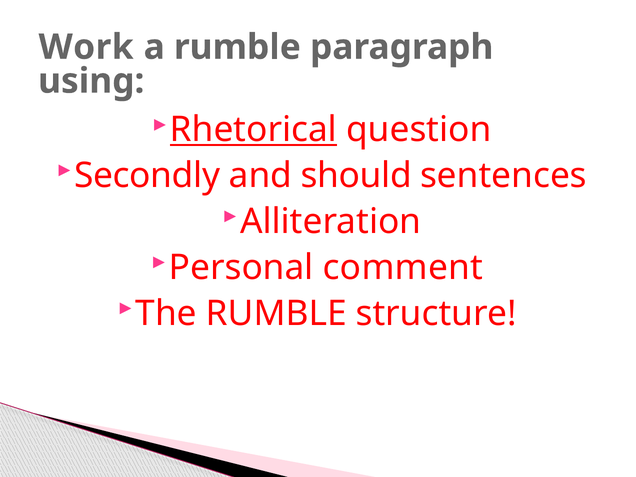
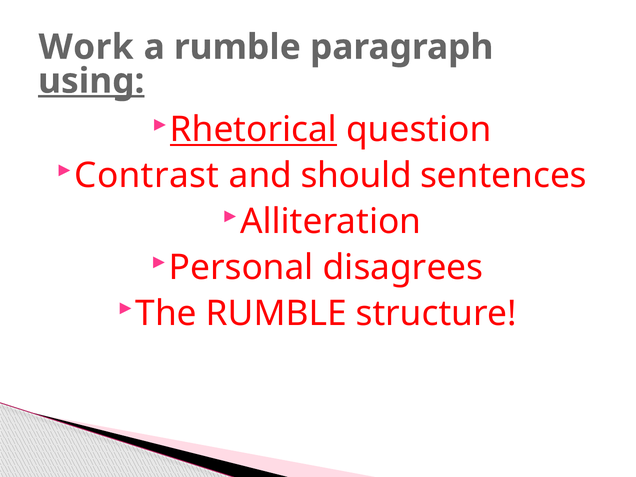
using underline: none -> present (91, 81)
Secondly: Secondly -> Contrast (147, 176)
comment: comment -> disagrees (403, 268)
